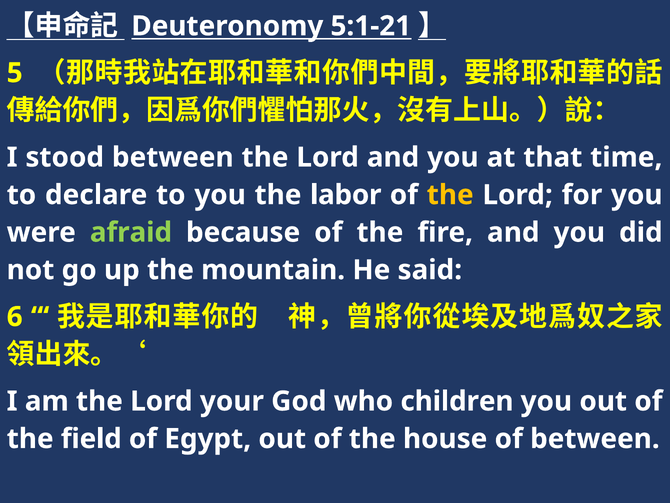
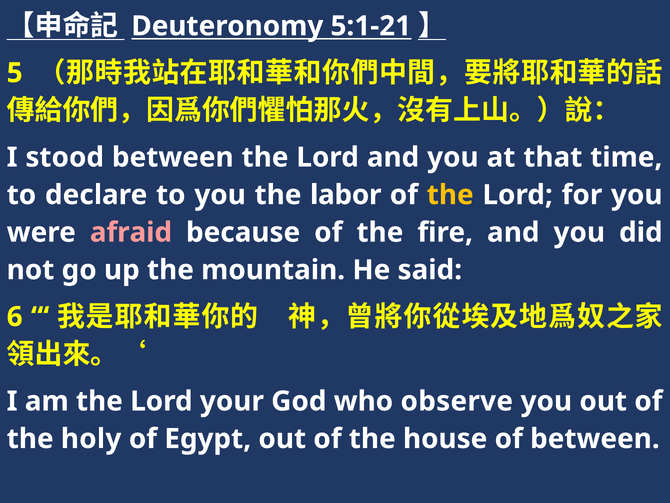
afraid colour: light green -> pink (131, 232)
children: children -> observe (457, 401)
field: field -> holy (91, 438)
